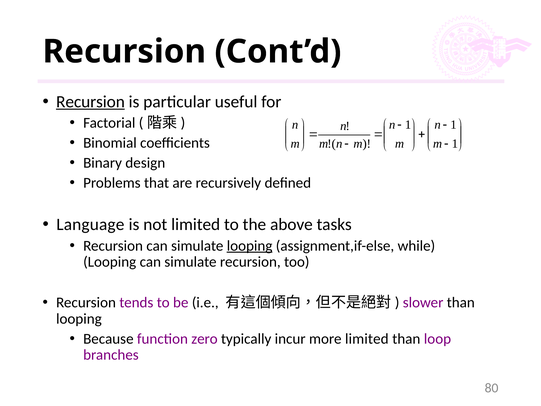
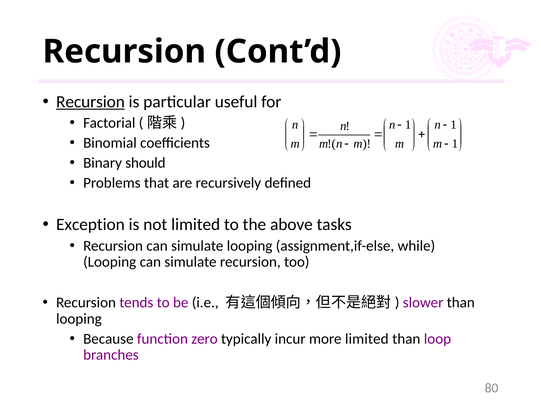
design: design -> should (145, 163)
Language: Language -> Exception (90, 224)
looping underline: present -> none (250, 246)
